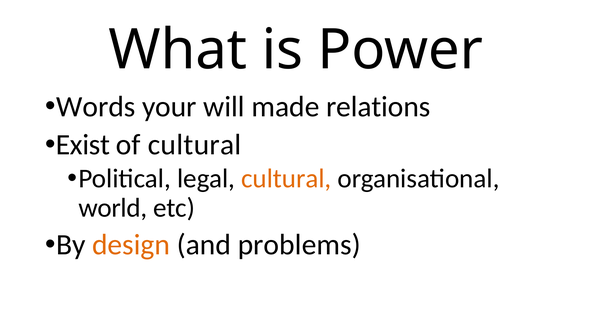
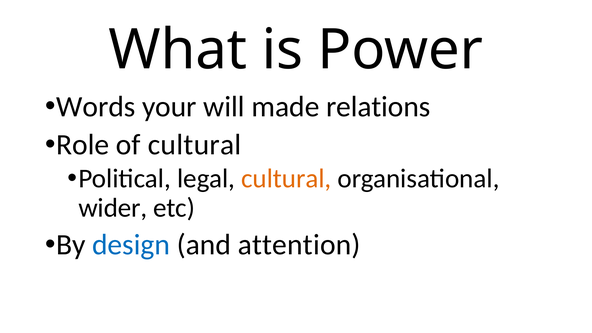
Exist: Exist -> Role (83, 145)
world: world -> wider (113, 208)
design colour: orange -> blue (131, 245)
problems: problems -> attention (299, 245)
